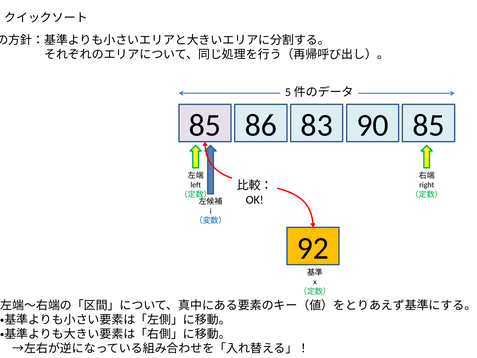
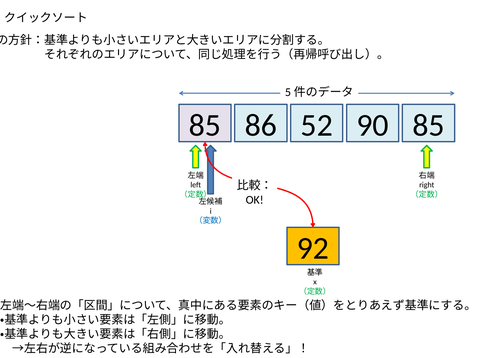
83: 83 -> 52 (317, 125)
